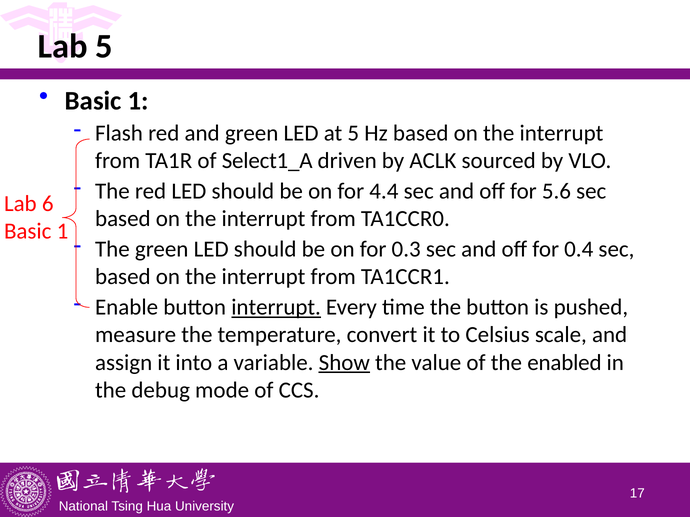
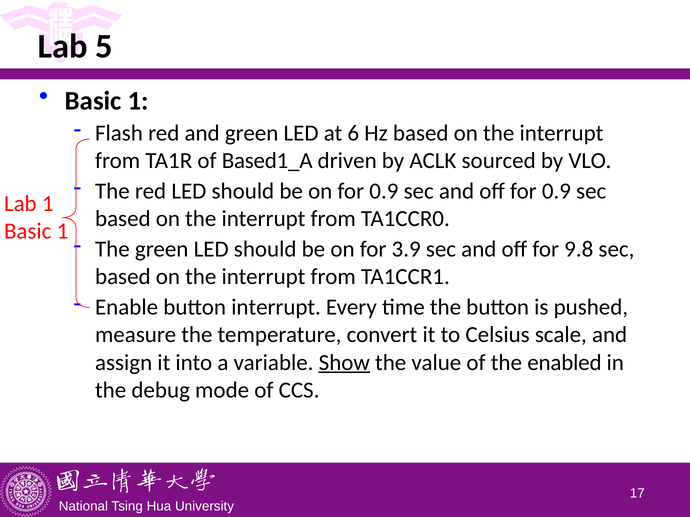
at 5: 5 -> 6 (353, 133)
Select1_A: Select1_A -> Based1_A (267, 161)
on for 4.4: 4.4 -> 0.9 (384, 191)
off for 5.6: 5.6 -> 0.9 (556, 191)
Lab 6: 6 -> 1 (48, 204)
0.3: 0.3 -> 3.9 (406, 250)
0.4: 0.4 -> 9.8 (579, 250)
interrupt underline: present -> none (276, 308)
